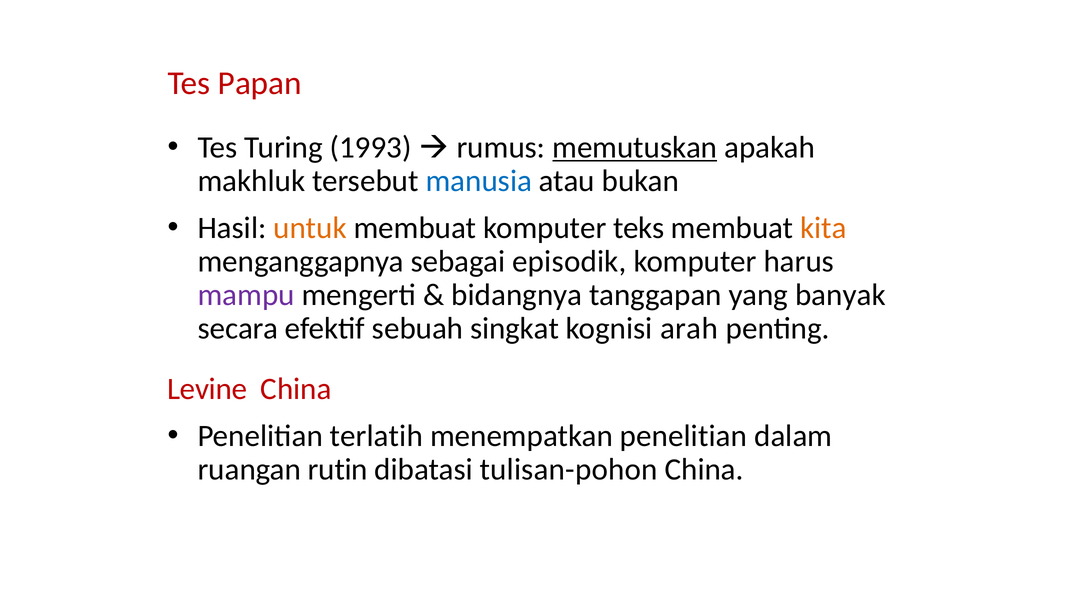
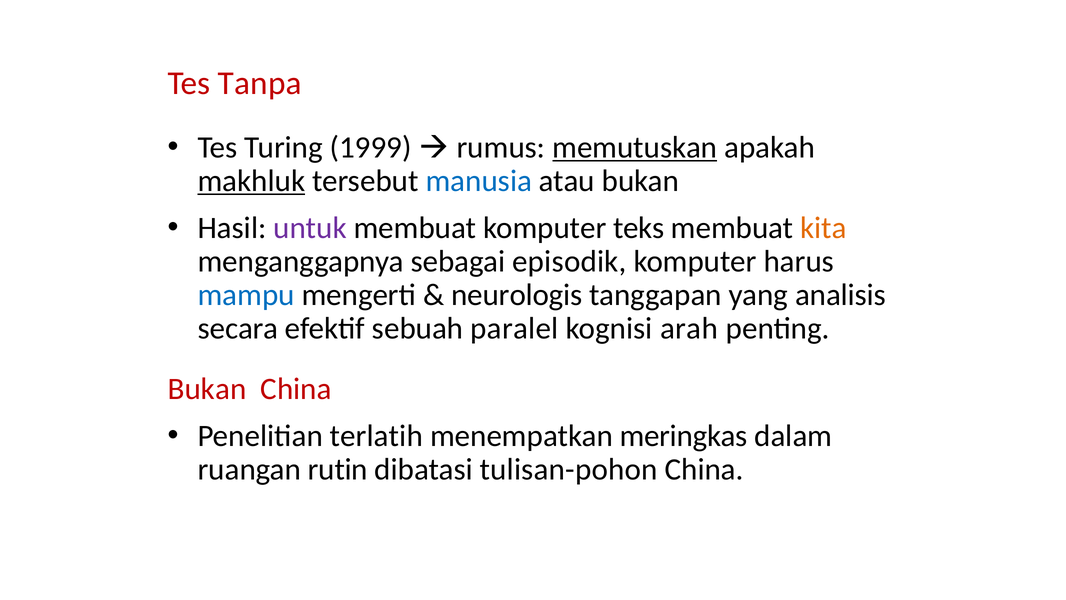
Papan: Papan -> Tanpa (260, 83)
1993: 1993 -> 1999 (371, 147)
makhluk underline: none -> present (251, 181)
untuk colour: orange -> purple (310, 228)
mampu colour: purple -> blue (246, 295)
bidangnya: bidangnya -> neurologis (517, 295)
banyak: banyak -> analisis (841, 295)
singkat: singkat -> paralel (514, 328)
Levine: Levine -> Bukan (207, 389)
menempatkan penelitian: penelitian -> meringkas (684, 436)
